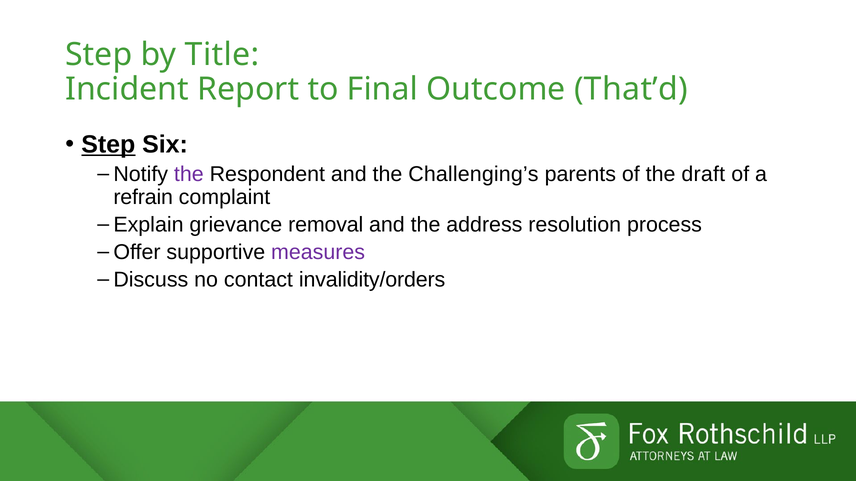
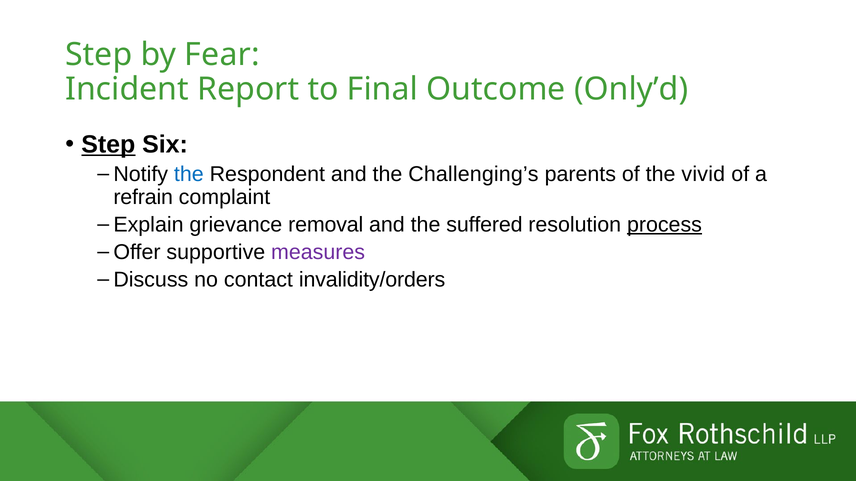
Title: Title -> Fear (222, 55)
That’d: That’d -> Only’d (631, 89)
the colour: purple -> blue (189, 174)
draft: draft -> vivid (703, 174)
address: address -> suffered (484, 225)
process underline: none -> present (664, 225)
